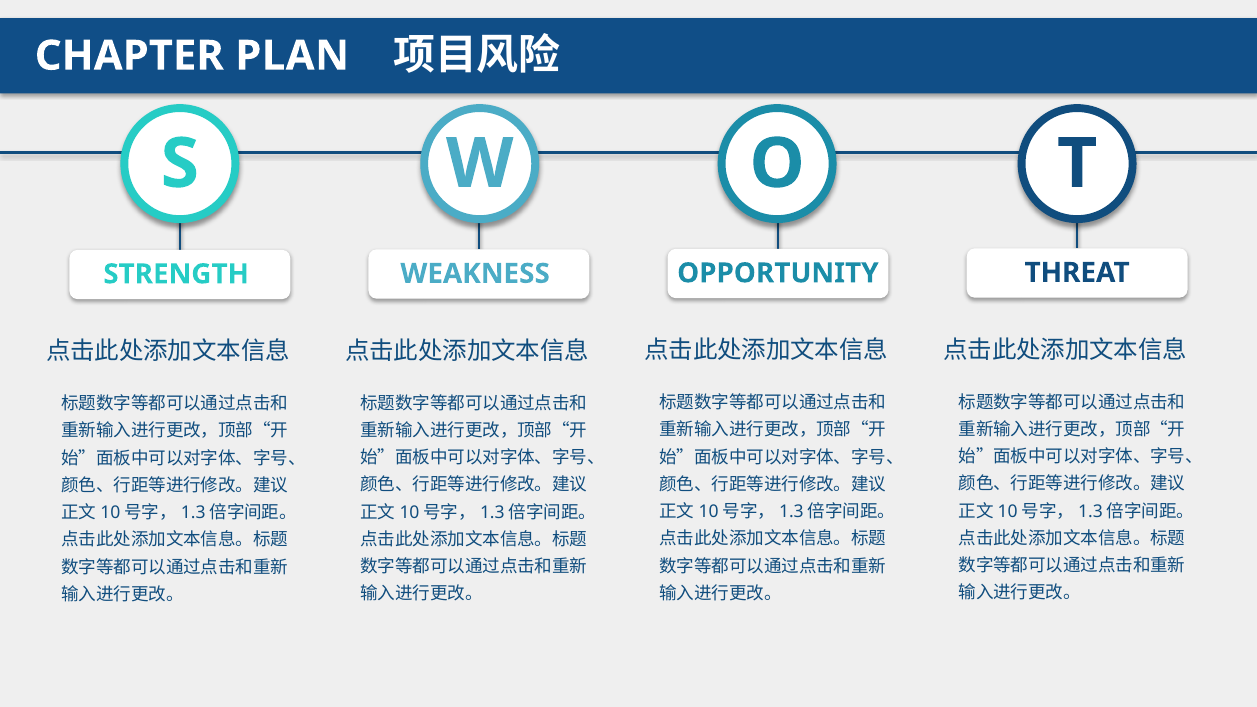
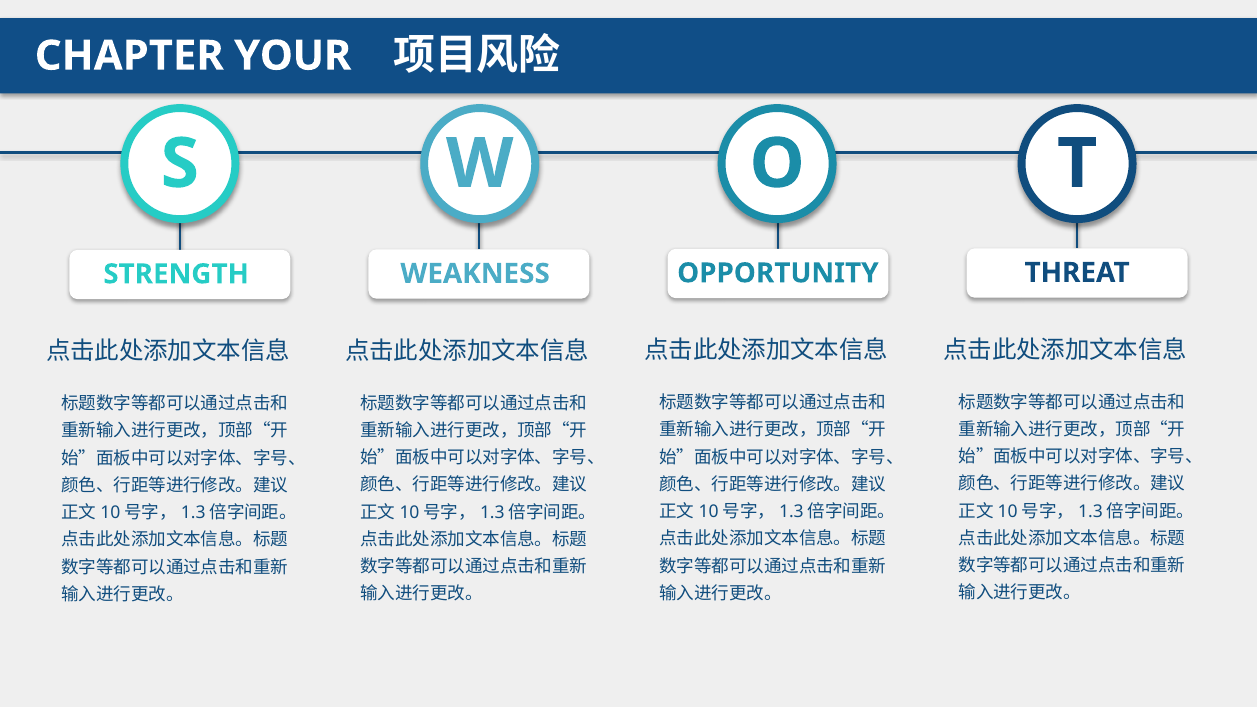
PLAN: PLAN -> YOUR (293, 56)
